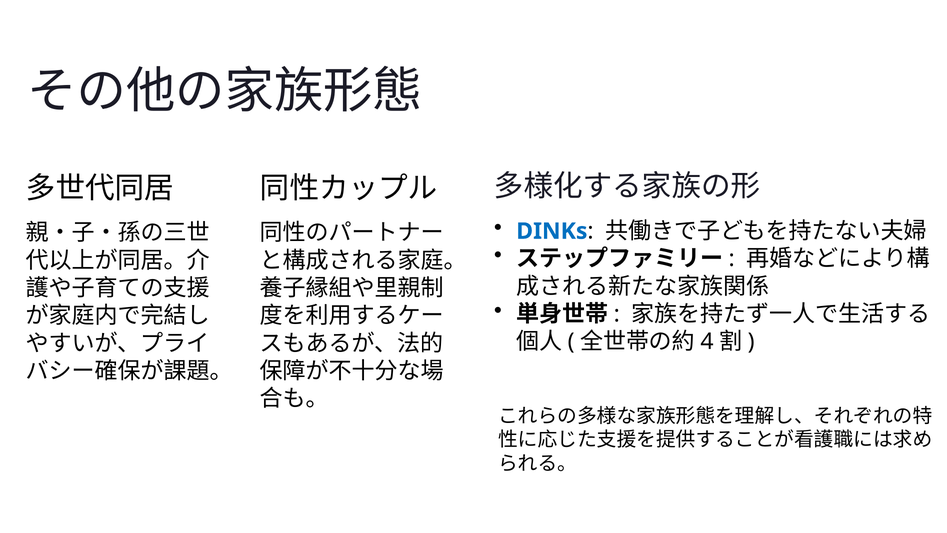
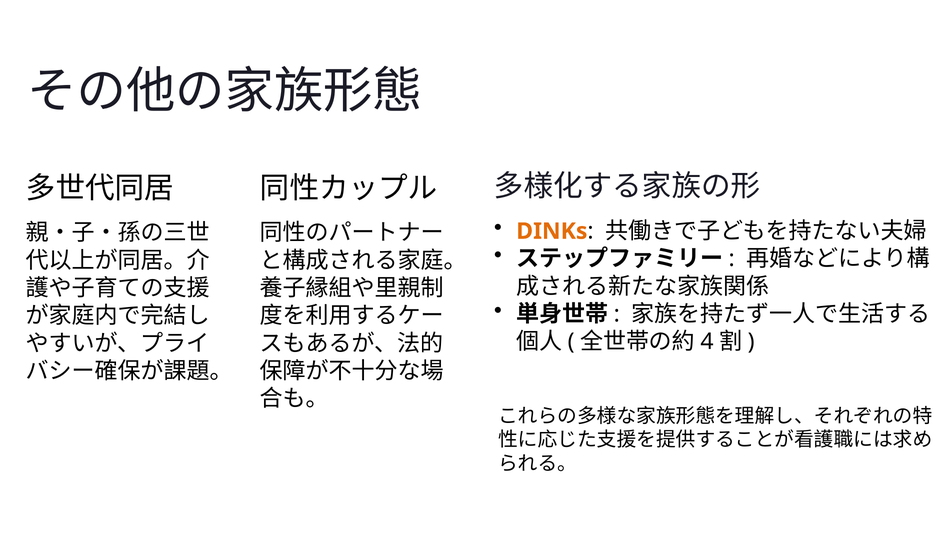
DINKs colour: blue -> orange (552, 231)
